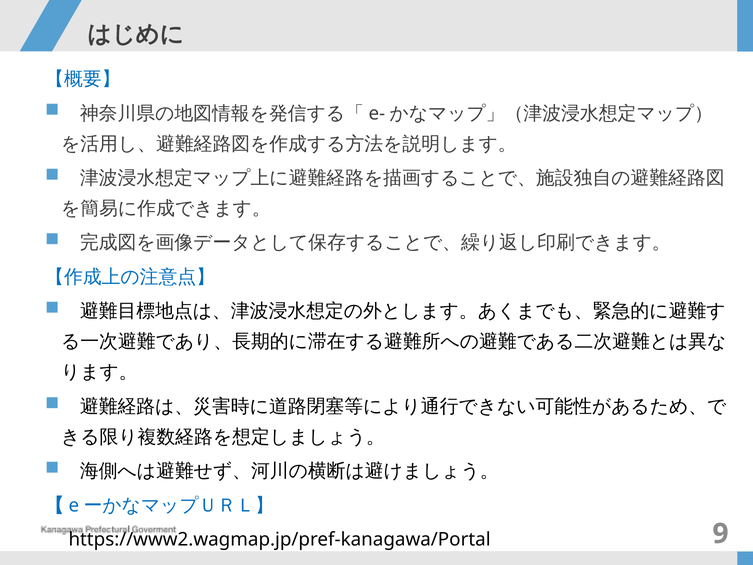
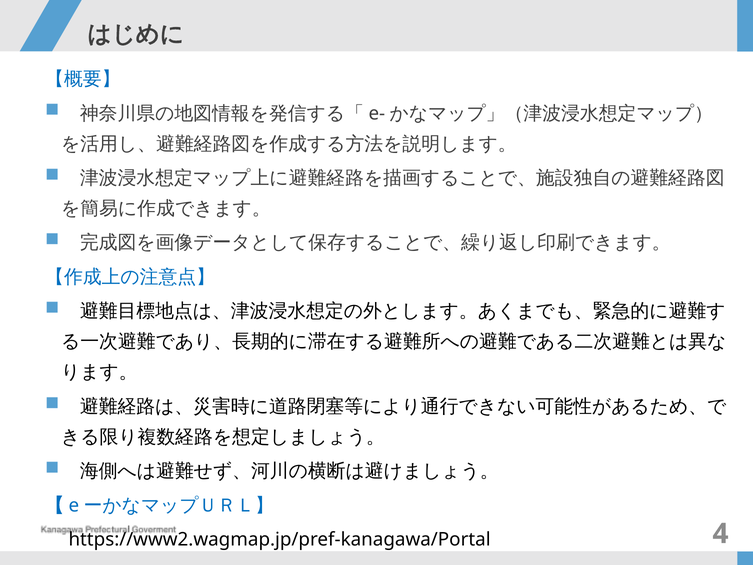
9: 9 -> 4 (720, 533)
